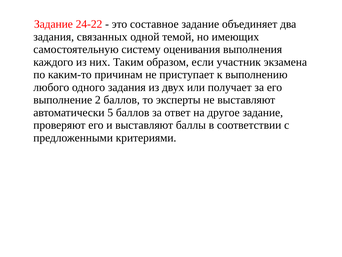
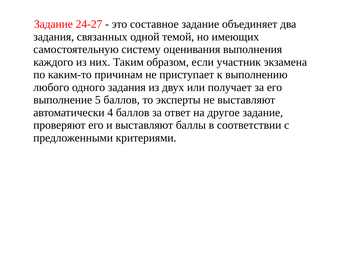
24-22: 24-22 -> 24-27 (89, 24)
2: 2 -> 5 (98, 100)
5: 5 -> 4 (110, 112)
